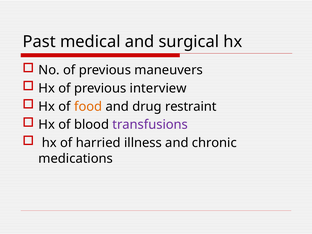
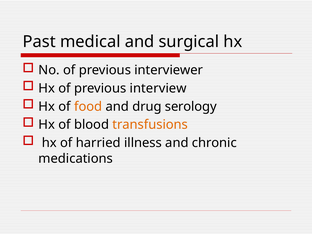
maneuvers: maneuvers -> interviewer (169, 70)
restraint: restraint -> serology (191, 106)
transfusions colour: purple -> orange (150, 125)
